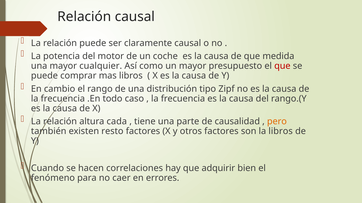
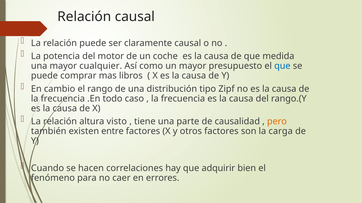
que colour: red -> blue (282, 66)
cada: cada -> visto (117, 122)
resto: resto -> entre (112, 132)
la libros: libros -> carga (281, 132)
